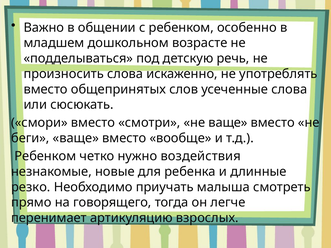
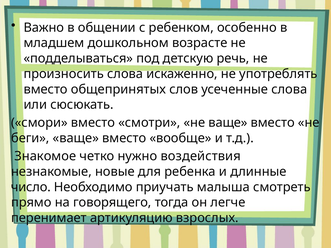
Ребенком: Ребенком -> Знакомое (45, 156)
резко: резко -> число (31, 187)
